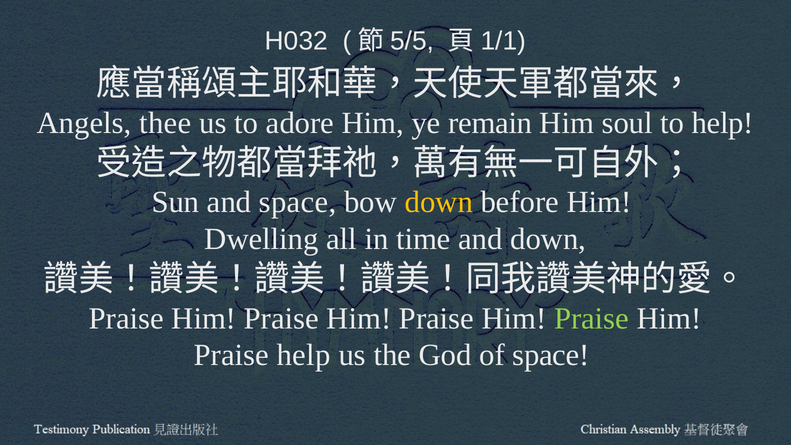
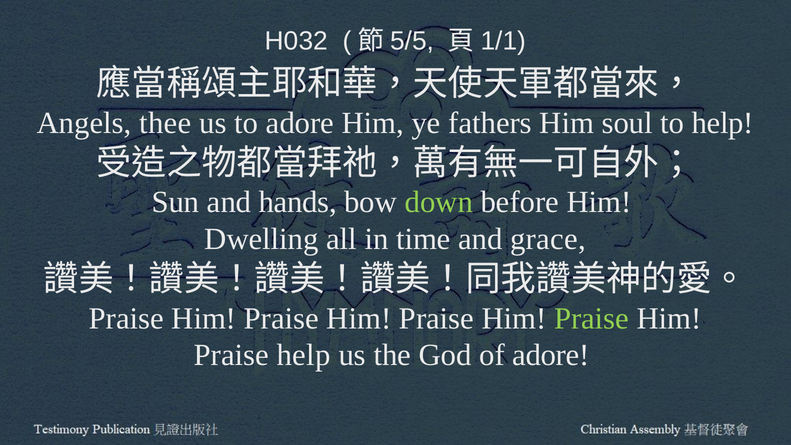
remain: remain -> fathers (490, 123)
and space: space -> hands (298, 202)
down colour: yellow -> light green (439, 202)
and down: down -> grace (548, 239)
of space: space -> adore (551, 355)
